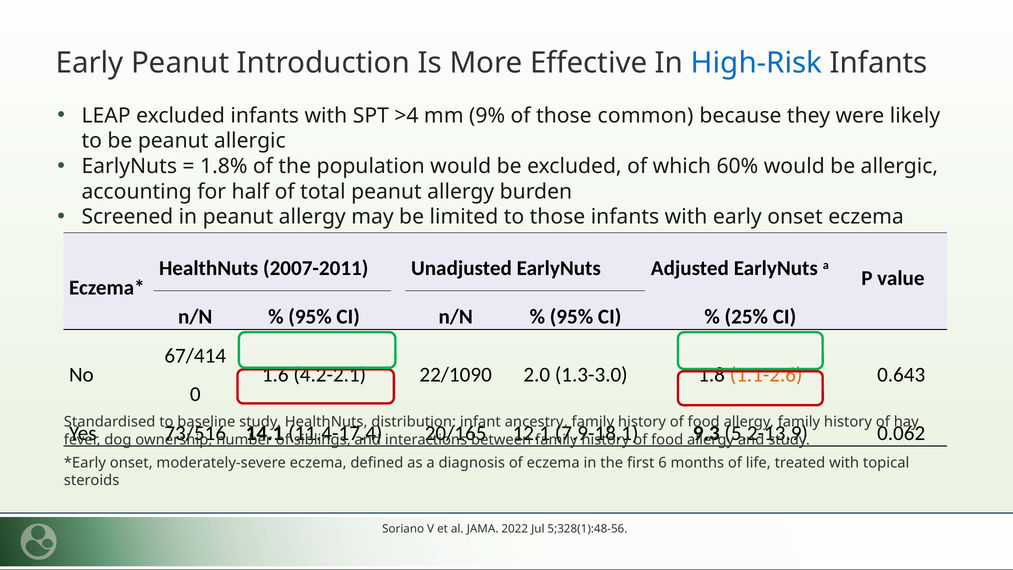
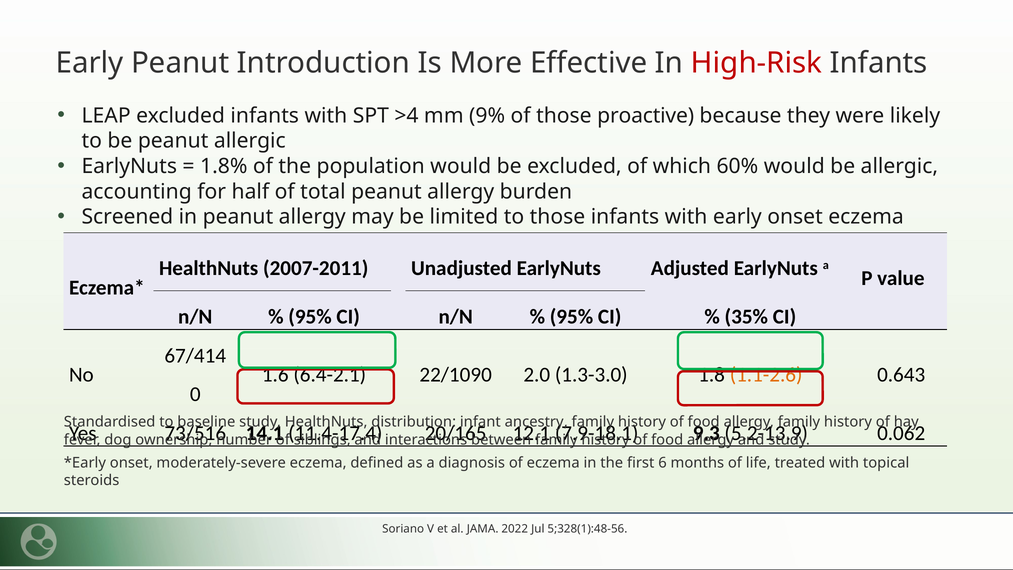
High-Risk colour: blue -> red (757, 63)
common: common -> proactive (646, 116)
25%: 25% -> 35% (746, 317)
4.2-2.1: 4.2-2.1 -> 6.4-2.1 (330, 375)
